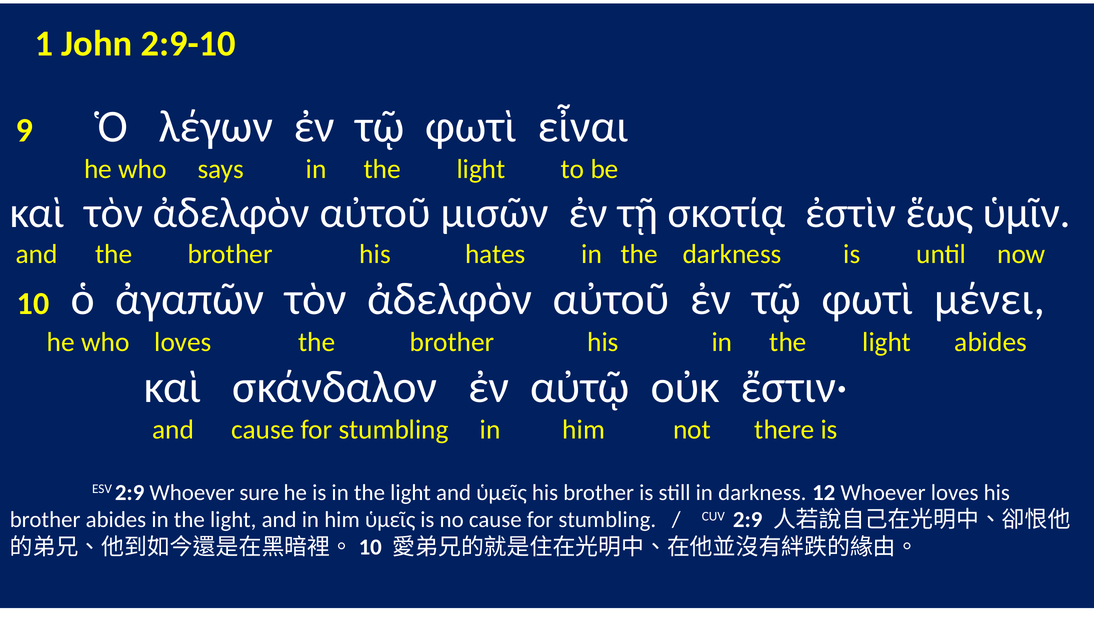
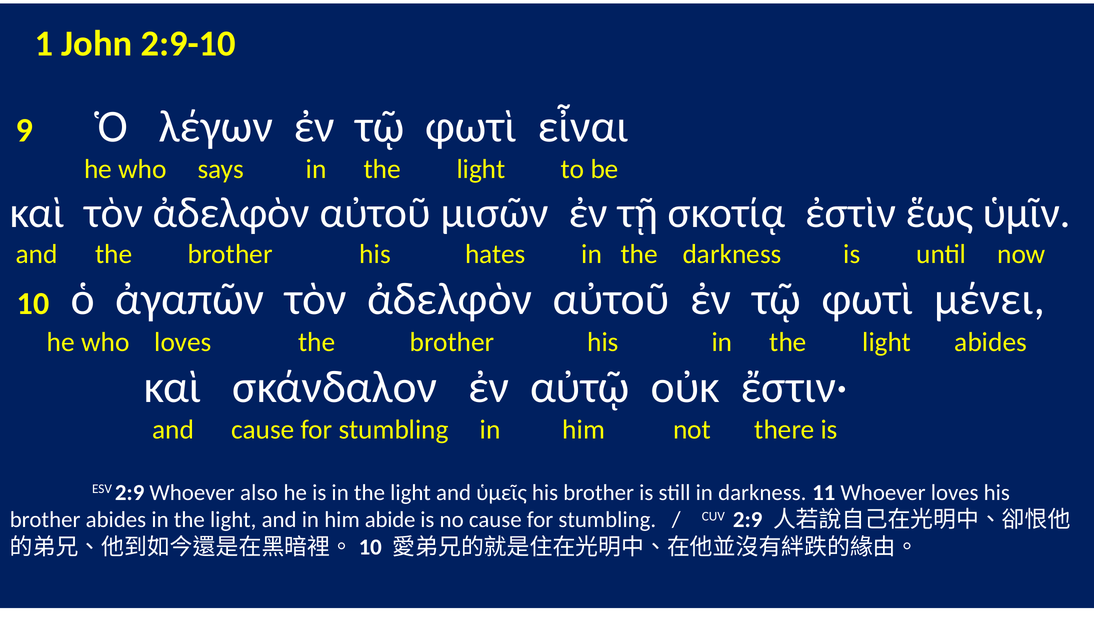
sure: sure -> also (259, 492)
12: 12 -> 11 (824, 492)
him ὑμεῖς: ὑμεῖς -> abide (390, 520)
